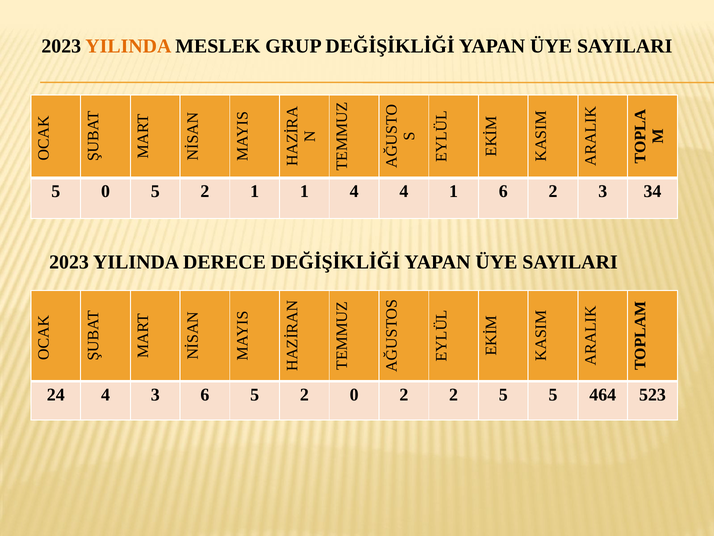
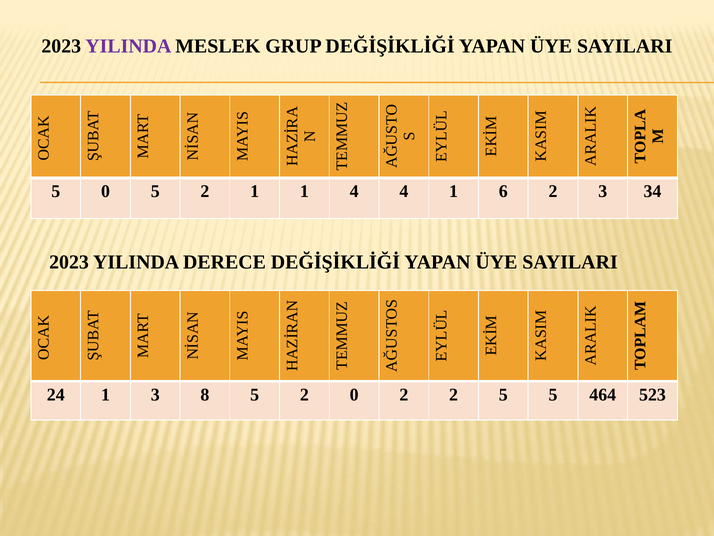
YILINDA colour: orange -> purple (128, 46)
24 4: 4 -> 1 (105, 394)
3 6: 6 -> 8 (205, 394)
